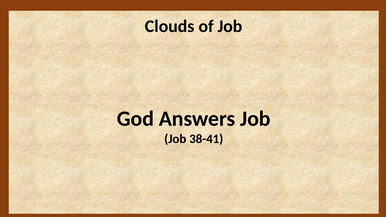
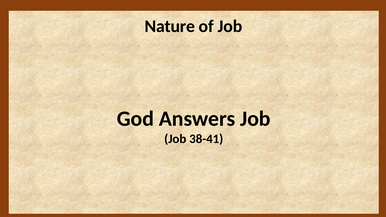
Clouds: Clouds -> Nature (170, 26)
